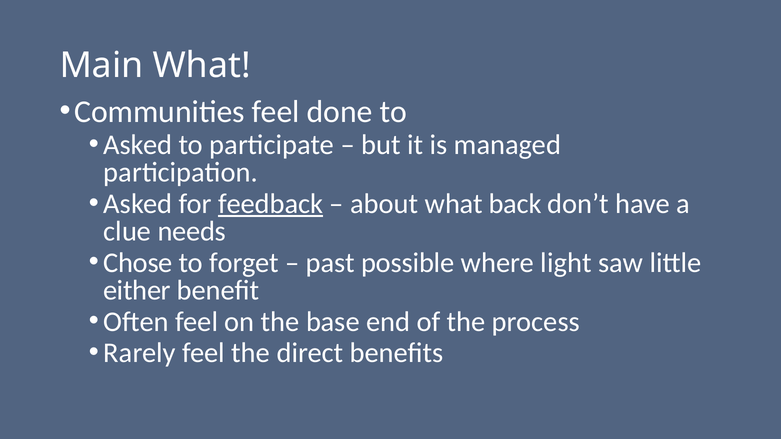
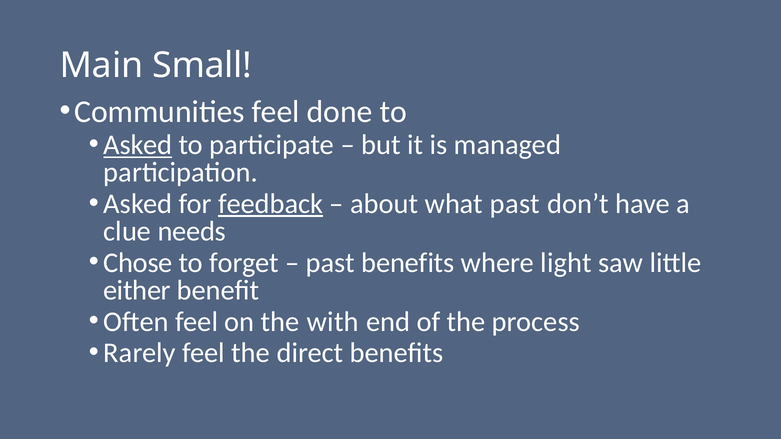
Main What: What -> Small (202, 66)
Asked underline: none -> present (138, 145)
what back: back -> past (515, 204)
past possible: possible -> benefits (408, 263)
base: base -> with (333, 322)
